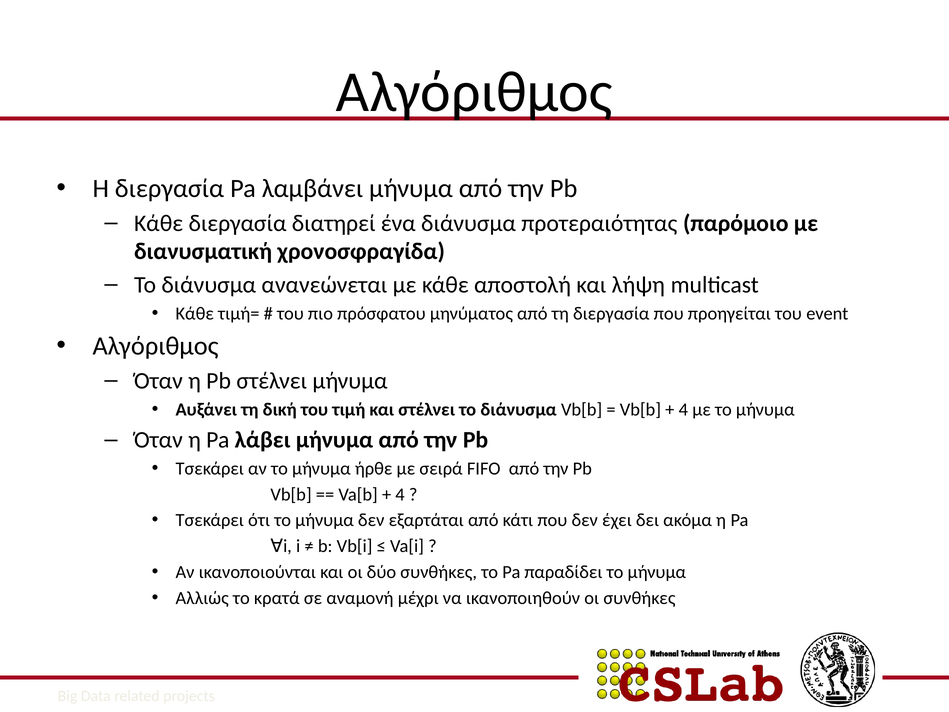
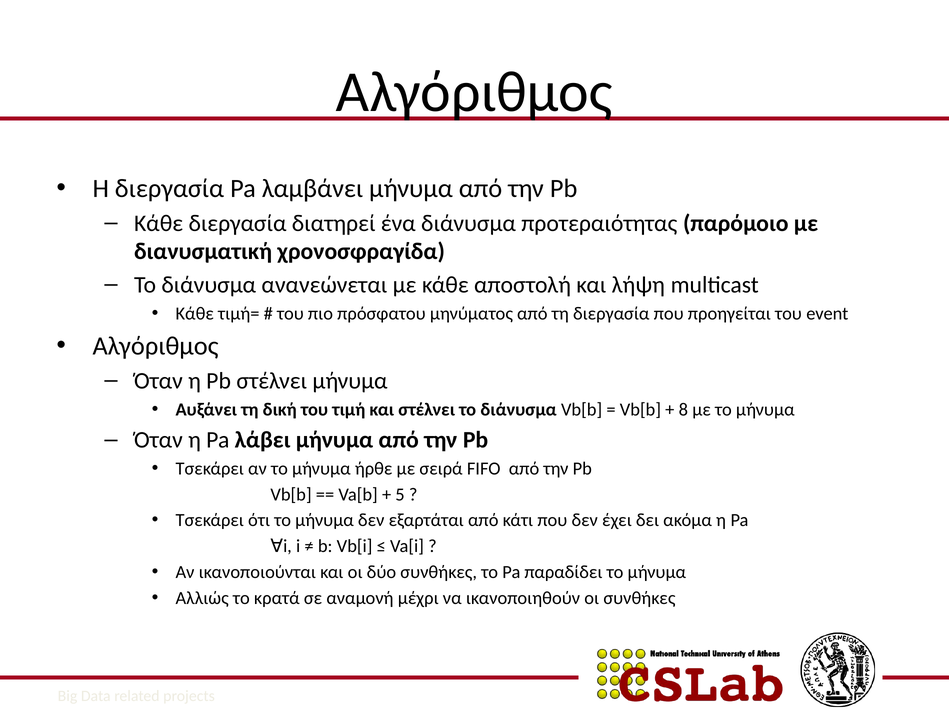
4: 4 -> 8 (683, 409)
4: 4 -> 5 (400, 494)
